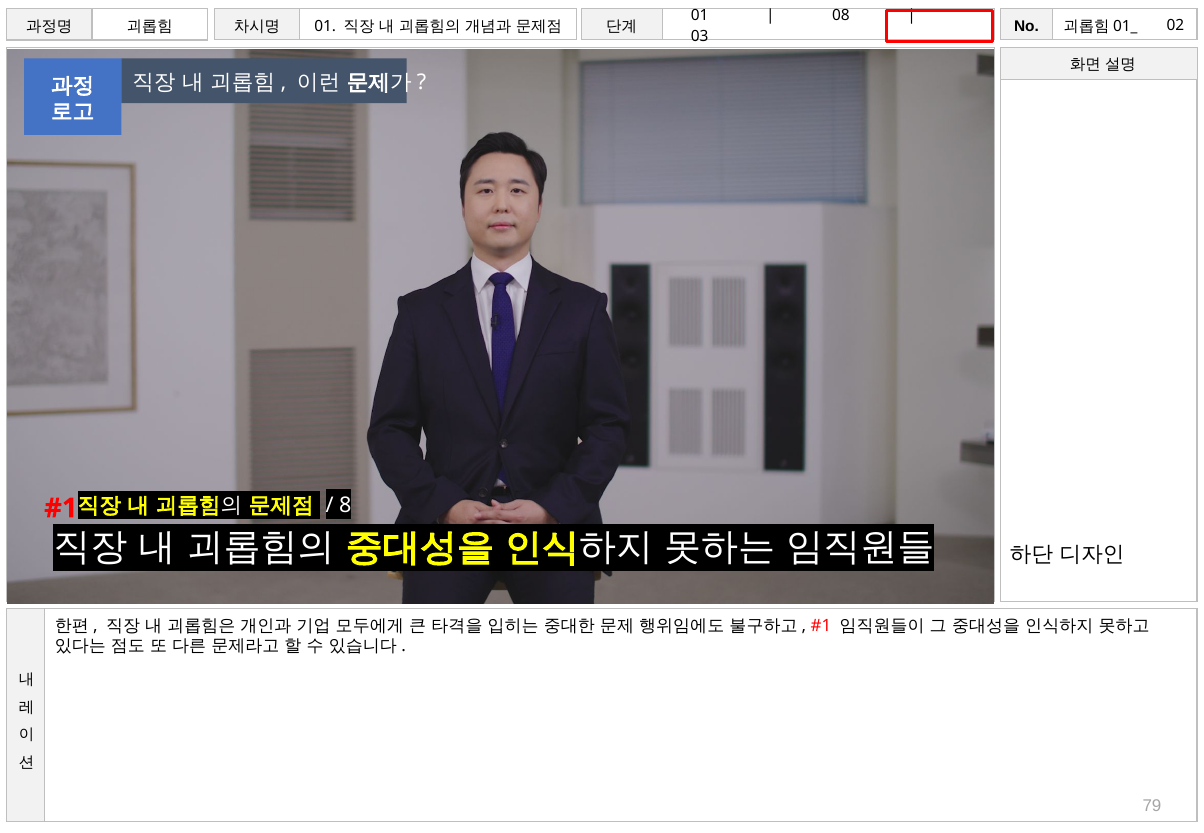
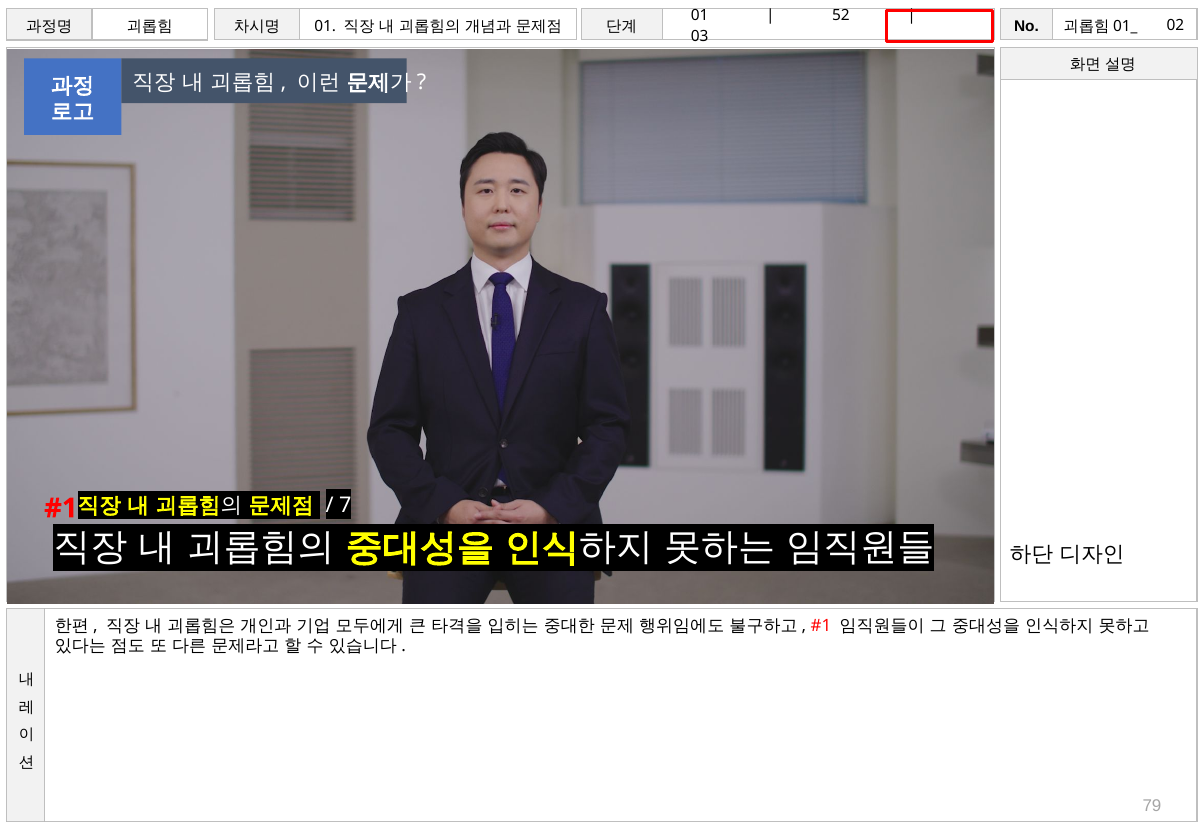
08: 08 -> 52 (841, 16)
8: 8 -> 7 (345, 505)
